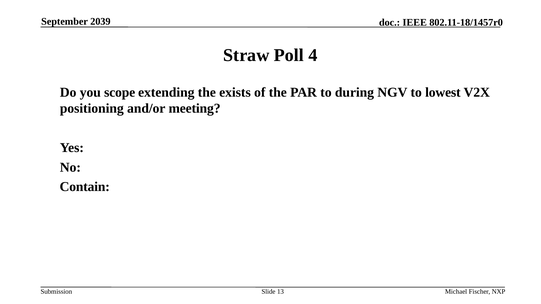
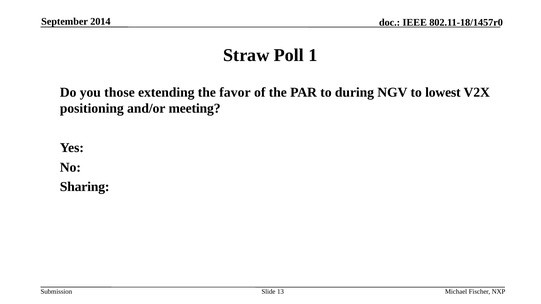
2039: 2039 -> 2014 (100, 22)
4: 4 -> 1 (313, 55)
scope: scope -> those (120, 92)
exists: exists -> favor (235, 92)
Contain: Contain -> Sharing (85, 187)
